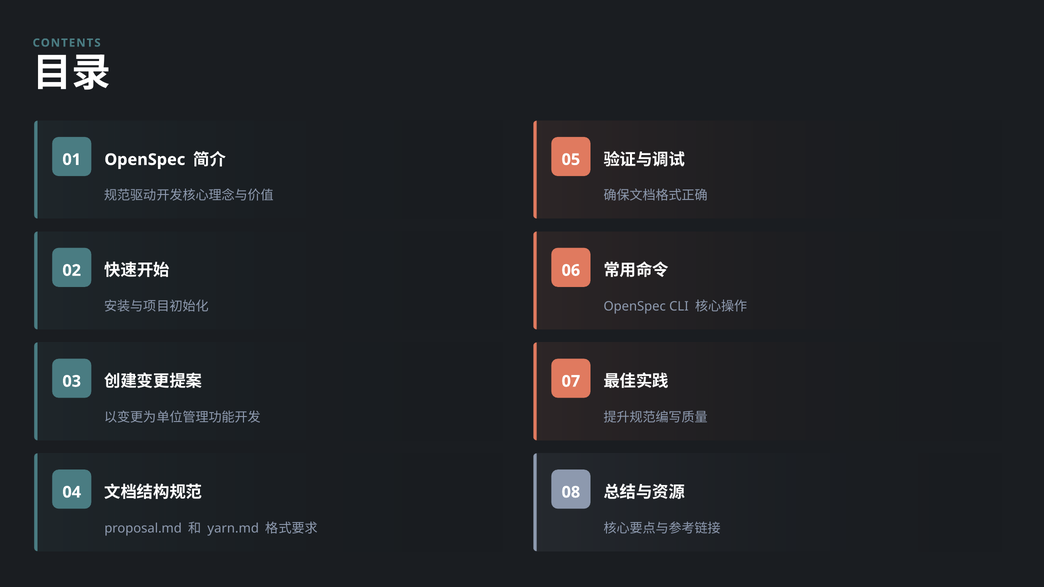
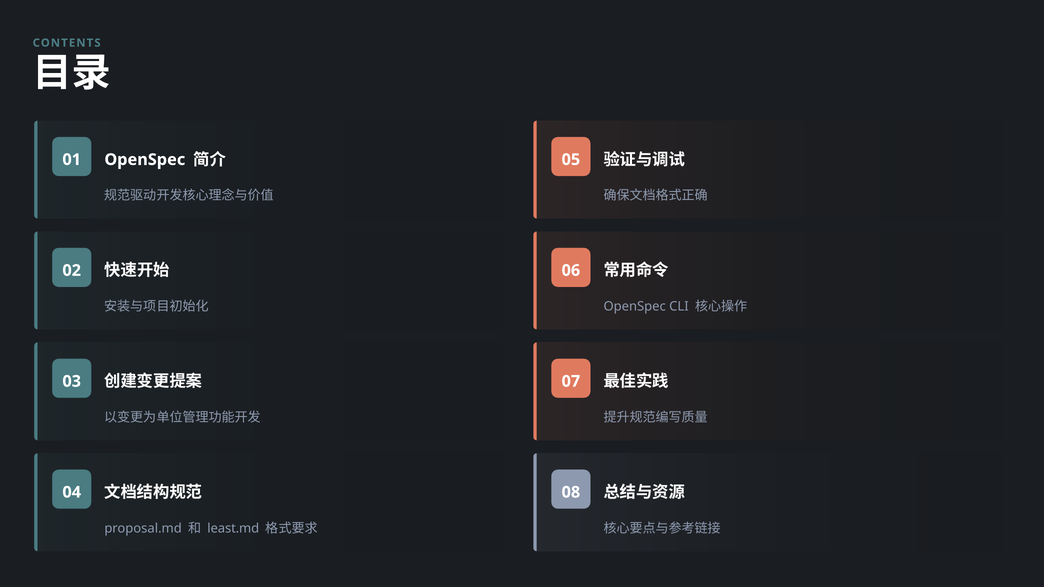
yarn.md: yarn.md -> least.md (233, 529)
